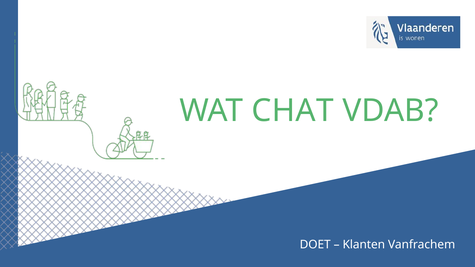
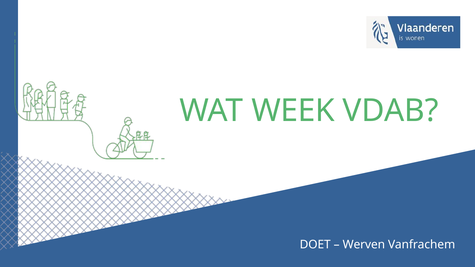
CHAT: CHAT -> WEEK (293, 111)
Klanten: Klanten -> Werven (364, 245)
